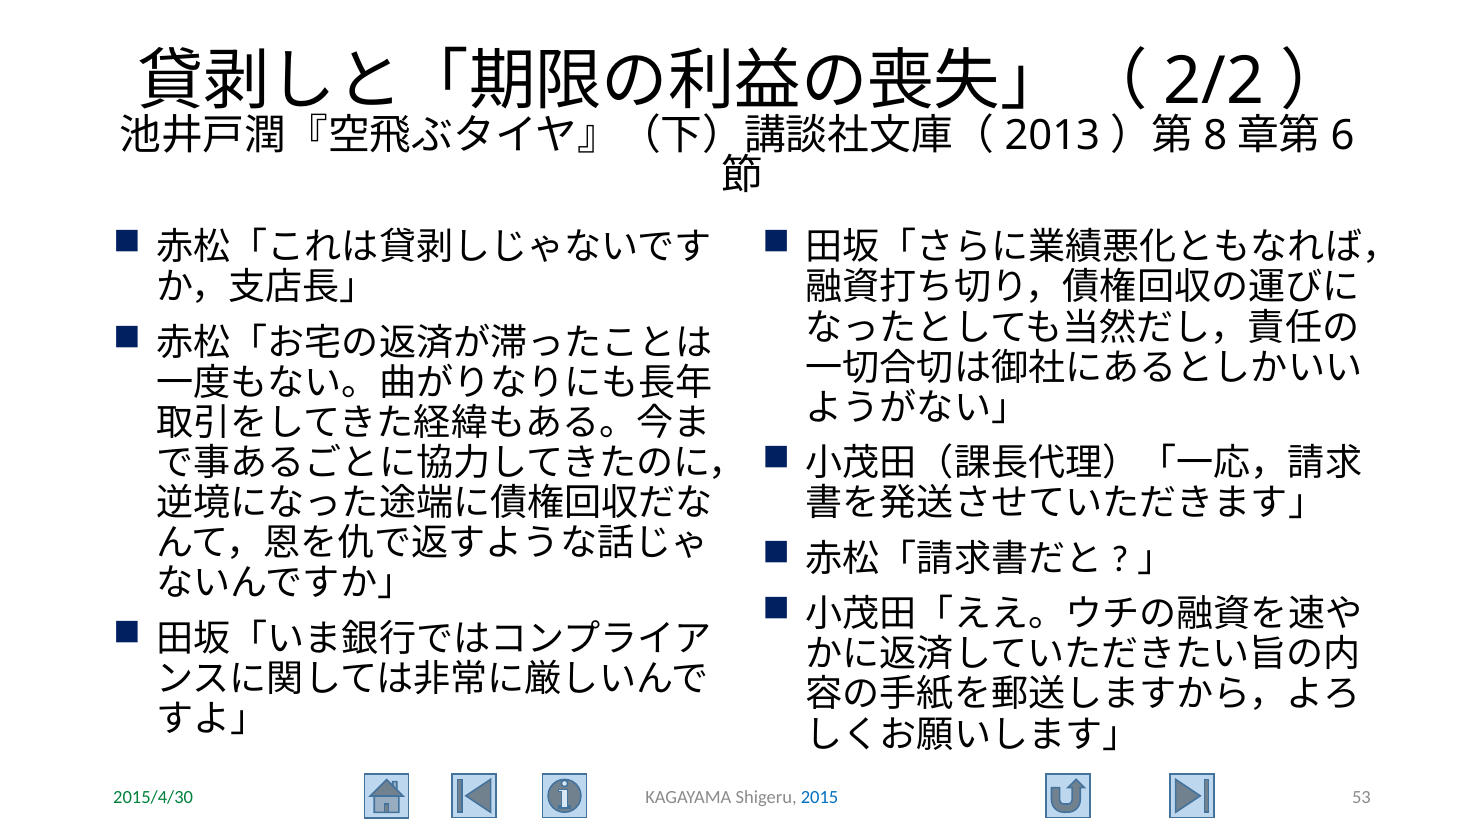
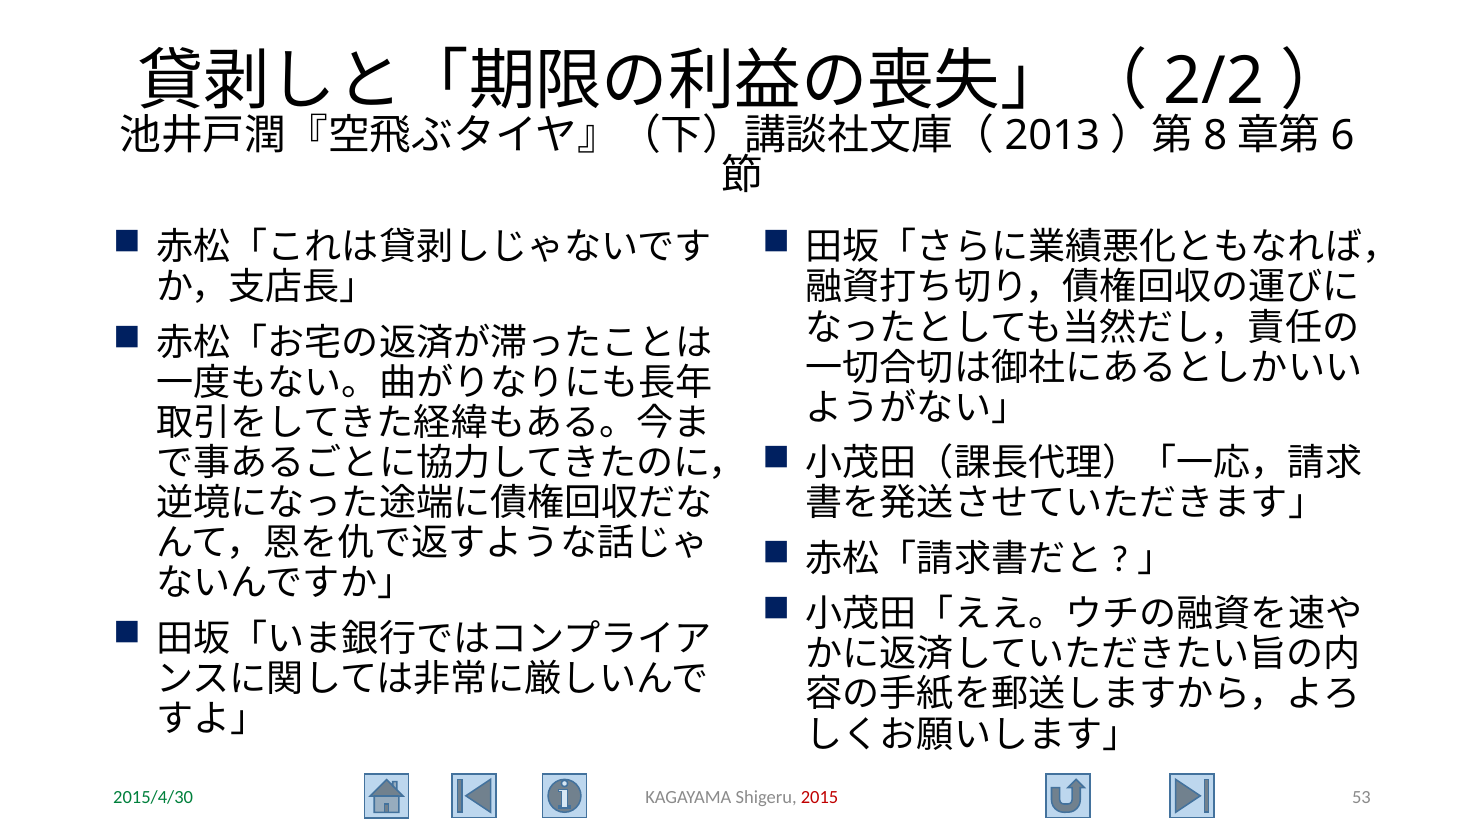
2015 colour: blue -> red (820, 797)
